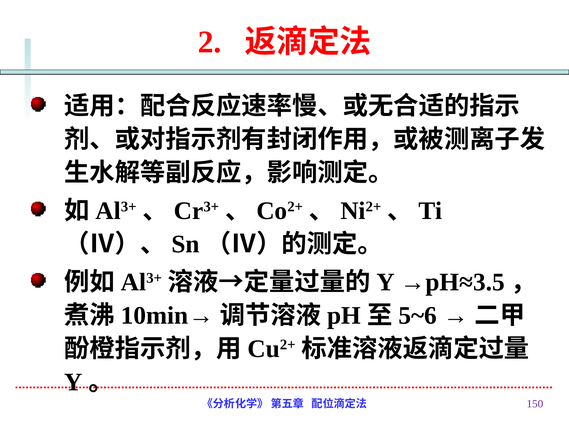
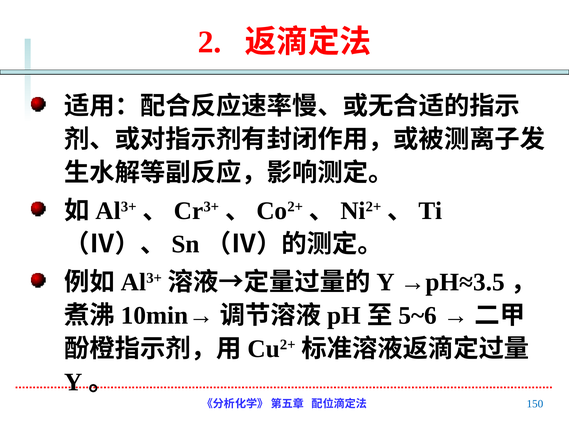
150 colour: purple -> blue (535, 405)
